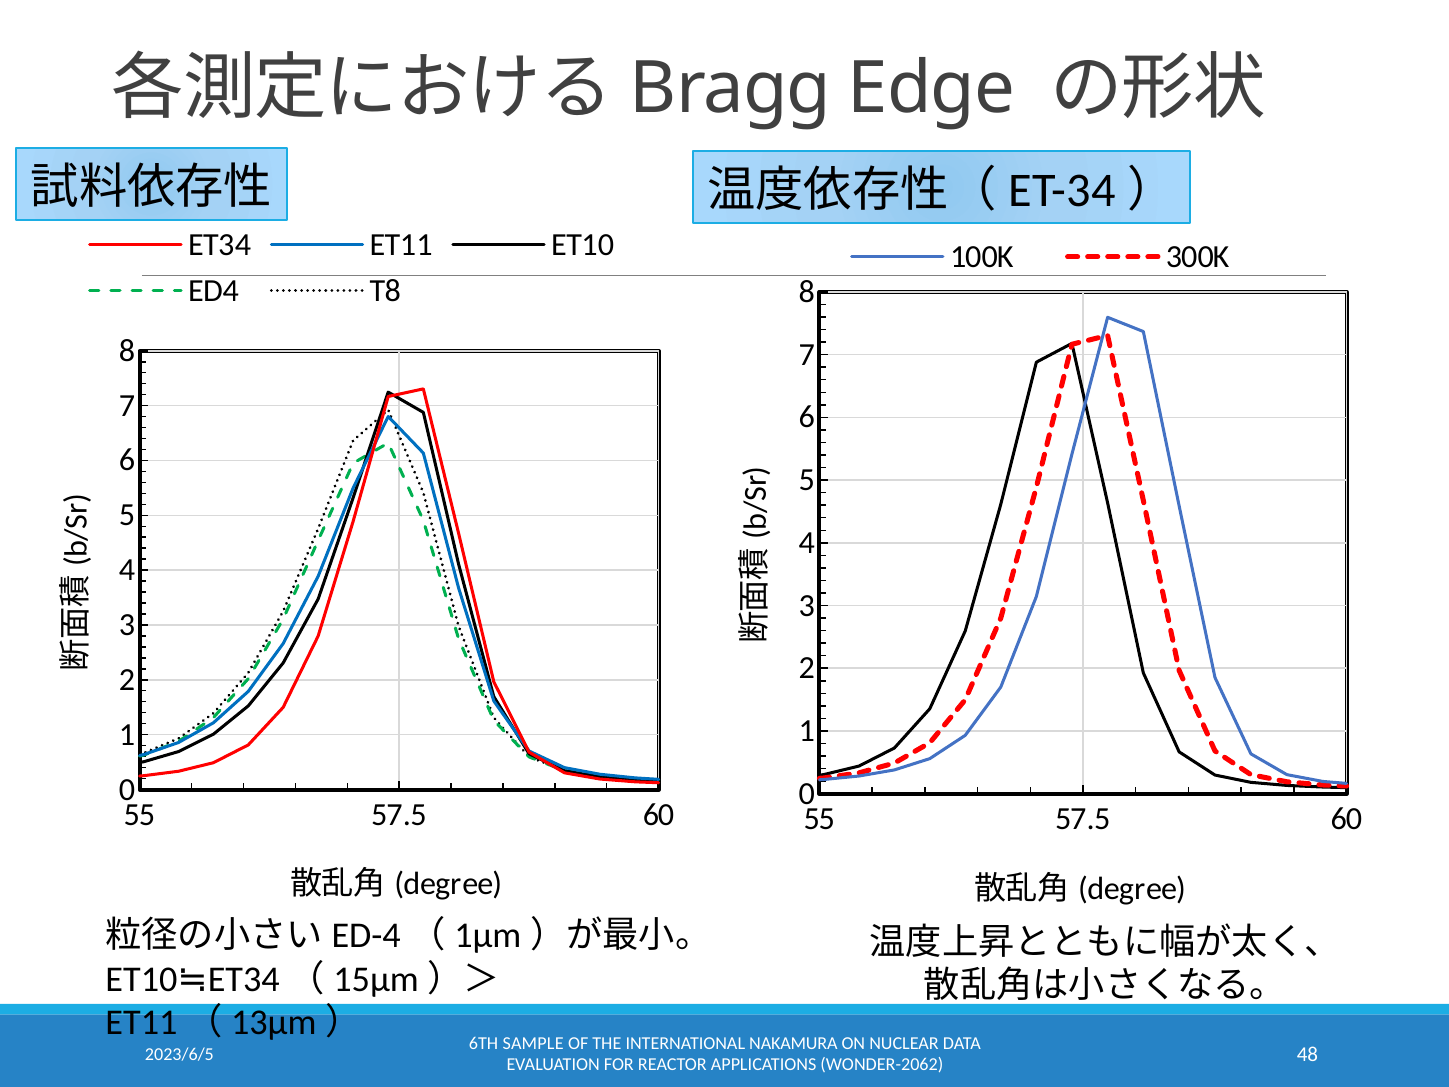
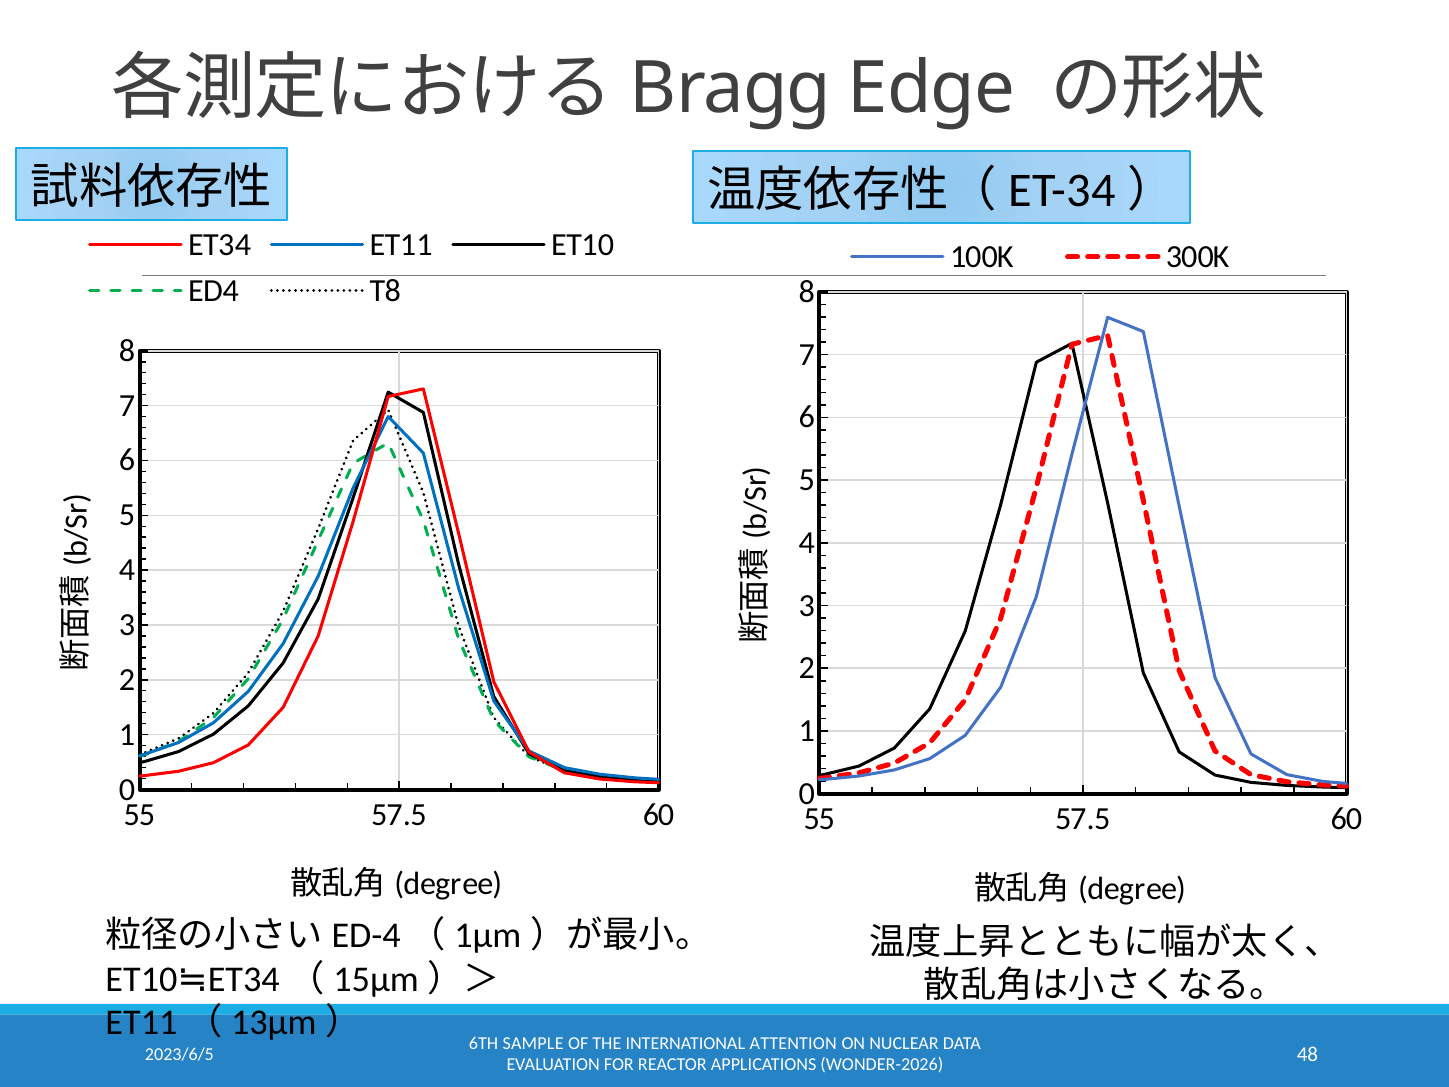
NAKAMURA: NAKAMURA -> ATTENTION (793, 1043)
WONDER-2062: WONDER-2062 -> WONDER-2026 (882, 1065)
